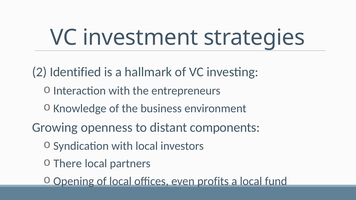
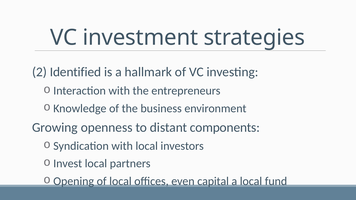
There: There -> Invest (68, 164)
profits: profits -> capital (213, 181)
